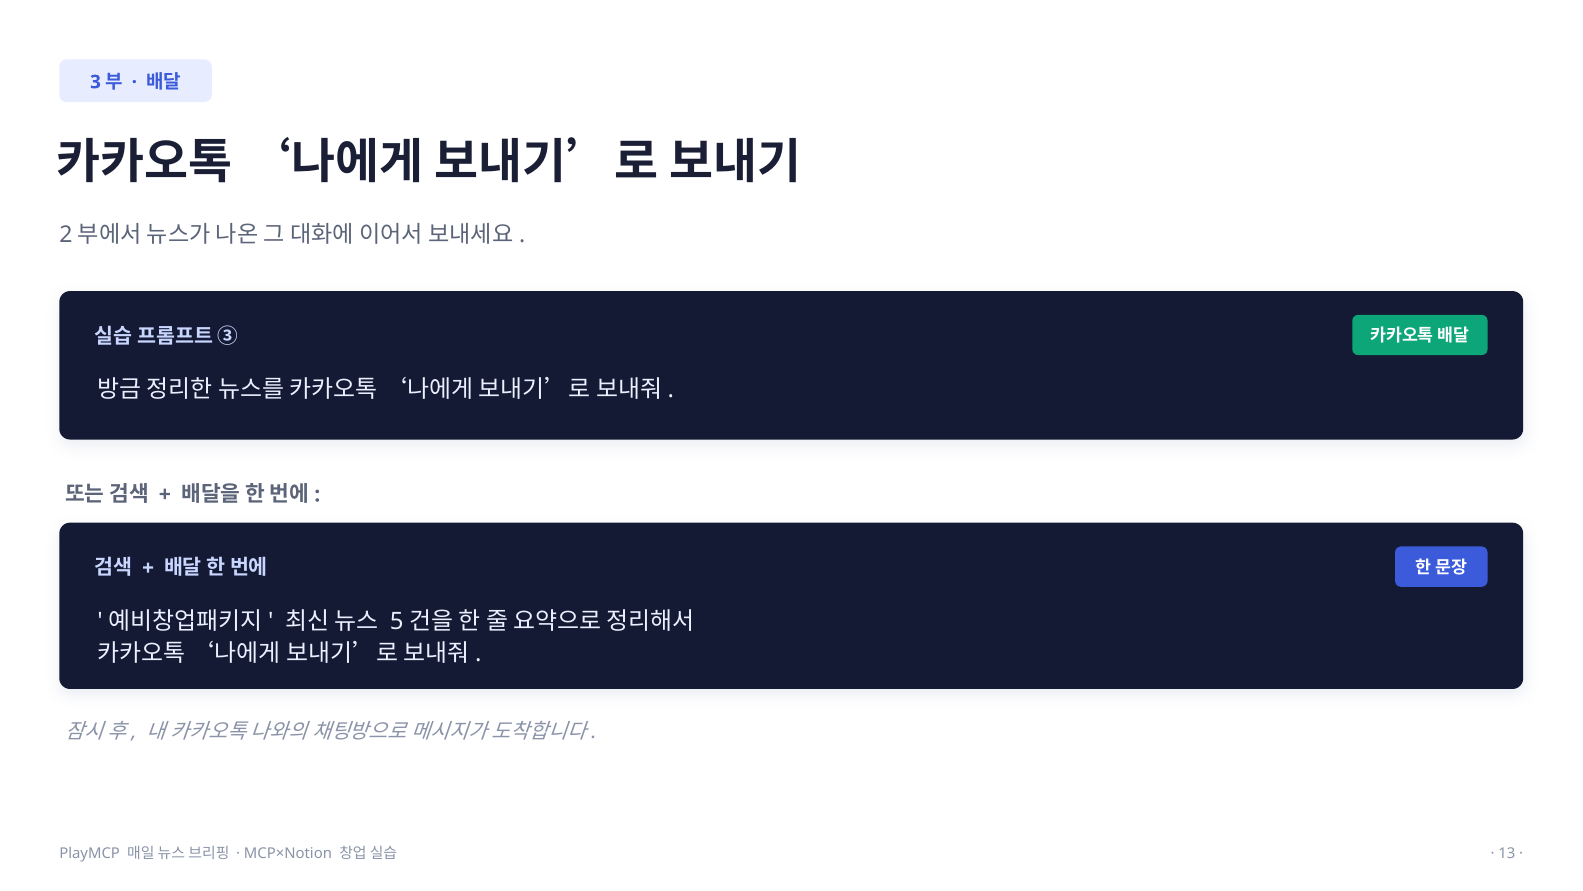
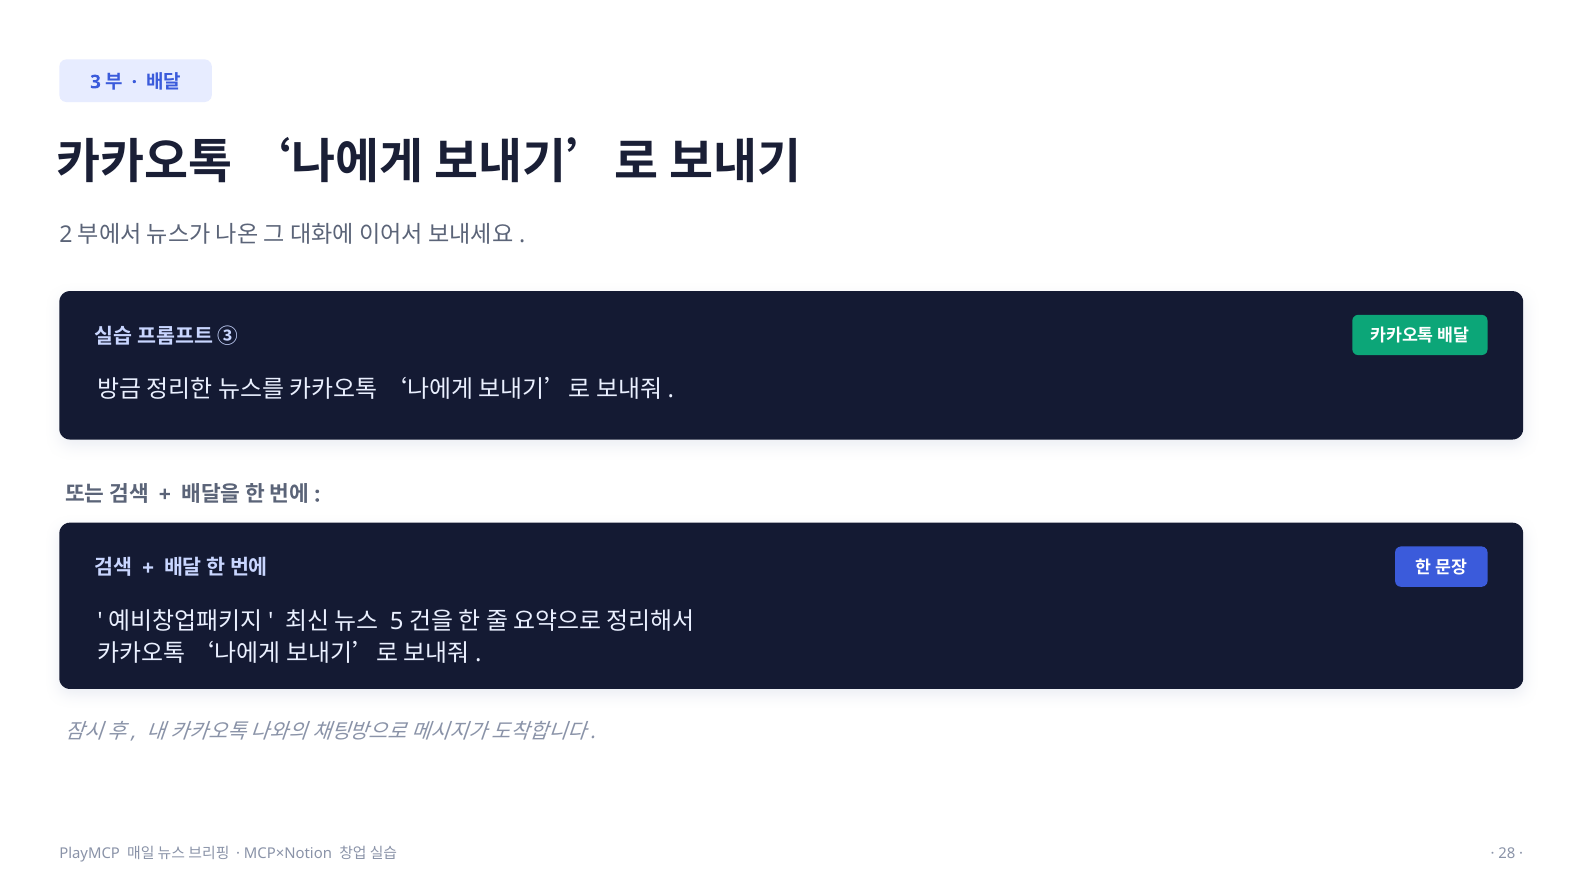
13: 13 -> 28 (1507, 853)
